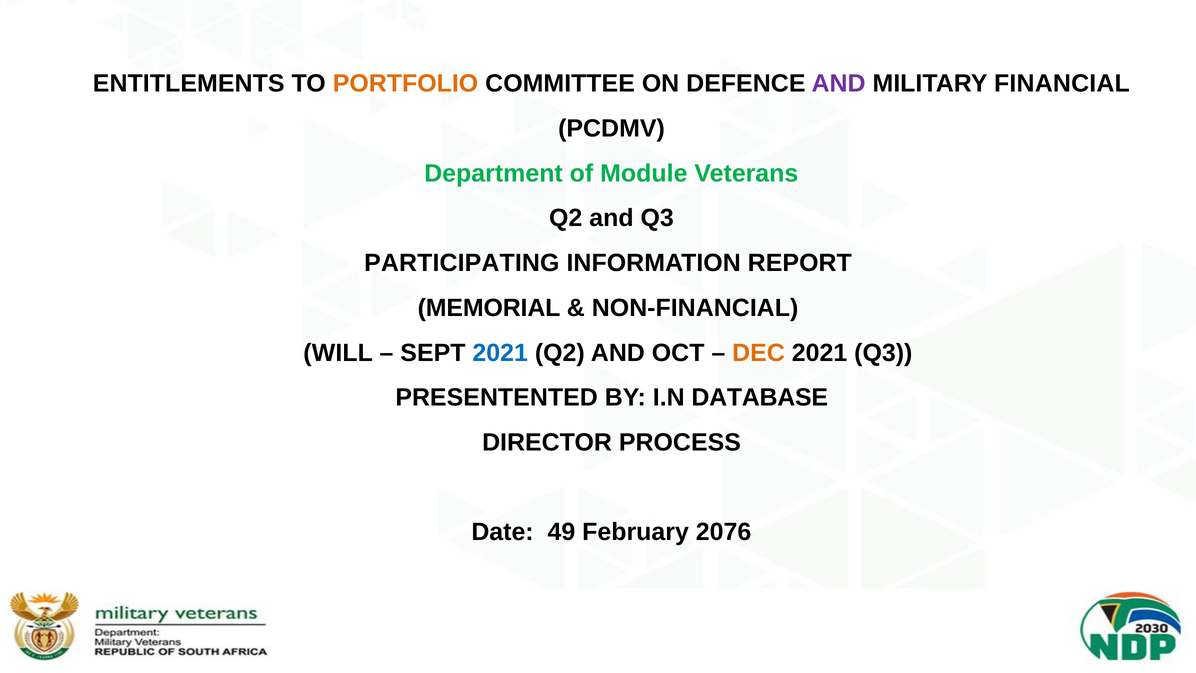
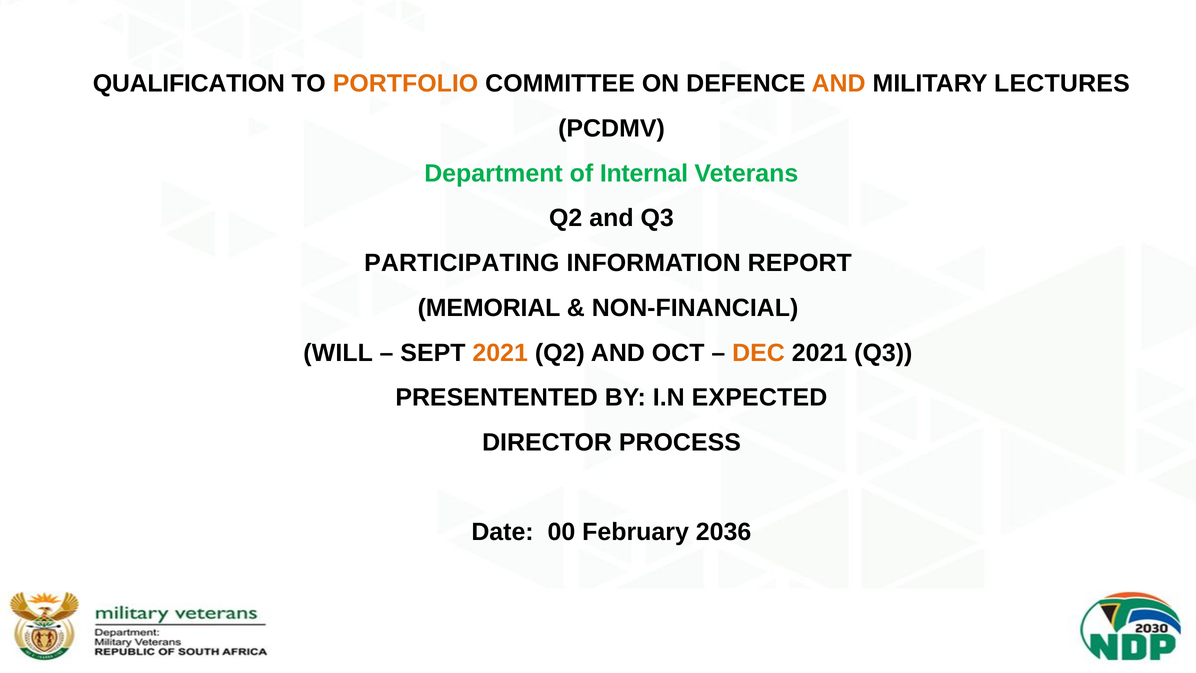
ENTITLEMENTS: ENTITLEMENTS -> QUALIFICATION (189, 84)
AND colour: purple -> orange (839, 84)
FINANCIAL: FINANCIAL -> LECTURES (1062, 84)
Module: Module -> Internal (644, 173)
2021 colour: blue -> orange (500, 353)
DATABASE: DATABASE -> EXPECTED (760, 398)
49: 49 -> 00 (561, 532)
2076: 2076 -> 2036 (724, 532)
